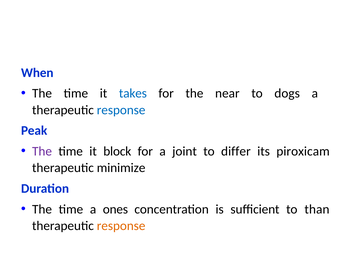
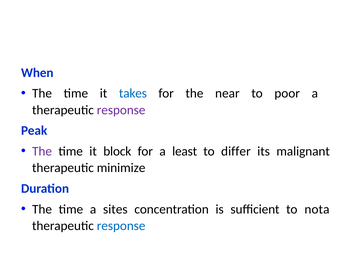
dogs: dogs -> poor (287, 93)
response colour: blue -> purple (121, 110)
joint: joint -> least (185, 151)
piroxicam: piroxicam -> malignant (303, 151)
ones: ones -> sites (115, 209)
than: than -> nota (317, 209)
response colour: orange -> blue (121, 226)
